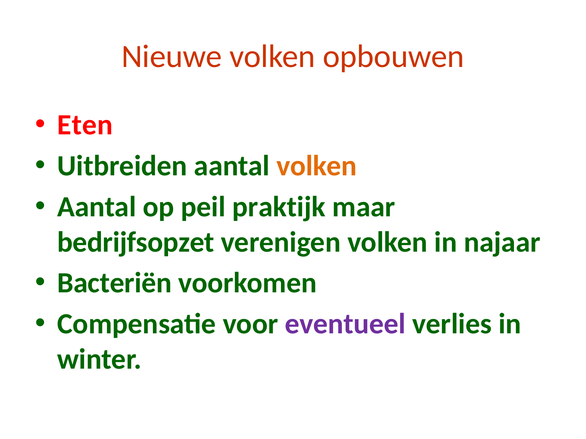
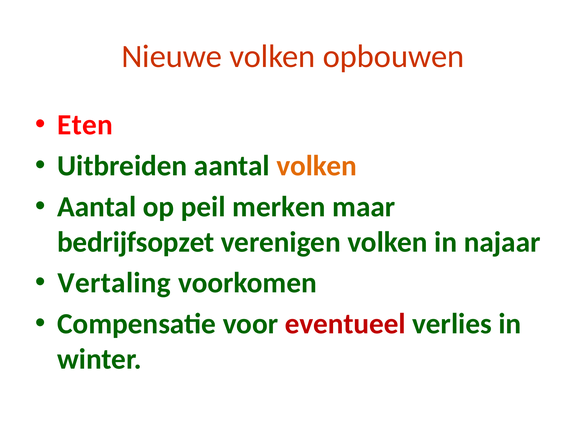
praktijk: praktijk -> merken (279, 207)
Bacteriën: Bacteriën -> Vertaling (114, 283)
eventueel colour: purple -> red (345, 324)
